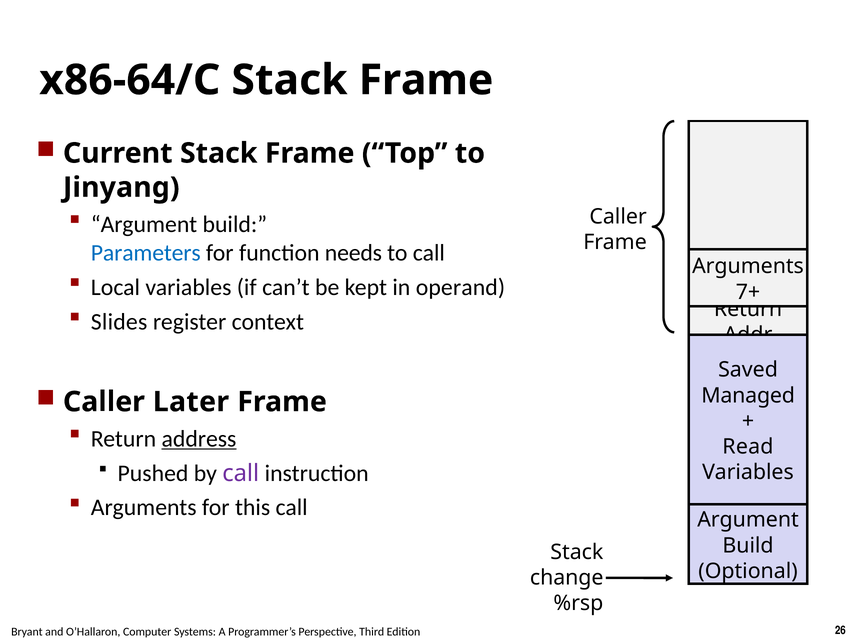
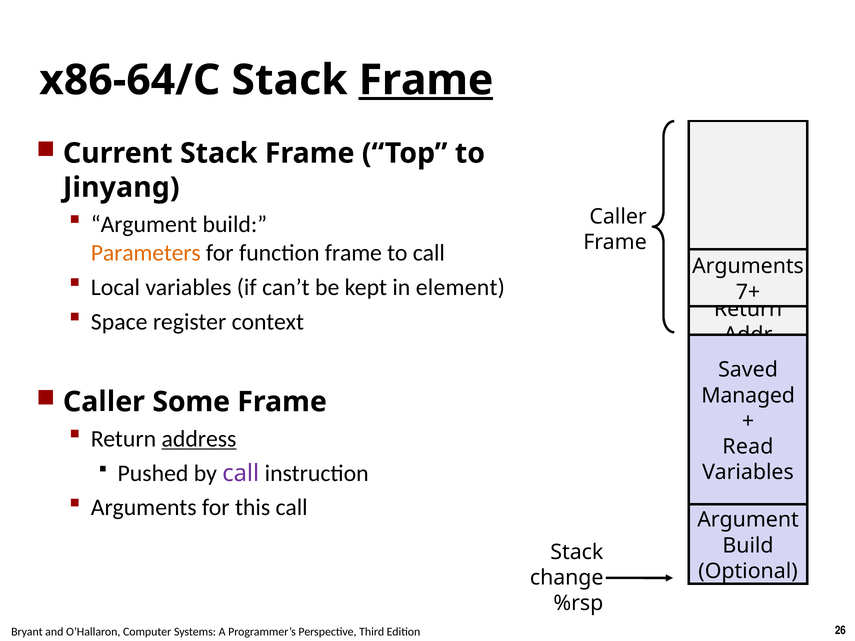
Frame underline: none -> present (426, 80)
Parameters colour: blue -> orange (146, 253)
function needs: needs -> frame (353, 253)
operand: operand -> element (460, 287)
Slides: Slides -> Space (119, 322)
Later: Later -> Some (191, 402)
